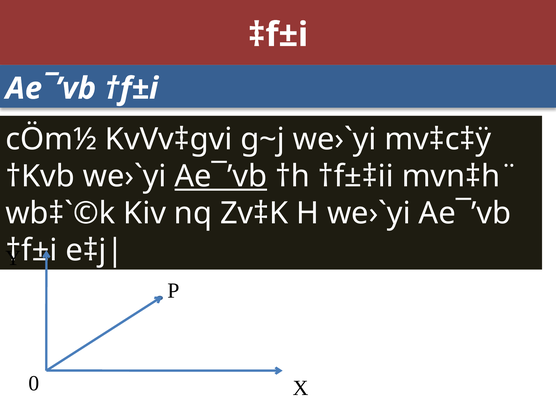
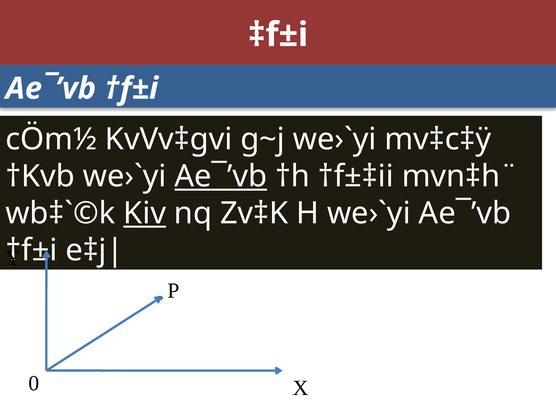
Kiv underline: none -> present (145, 213)
